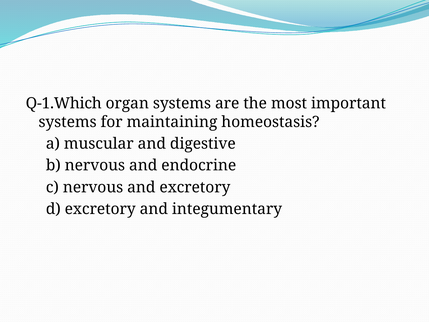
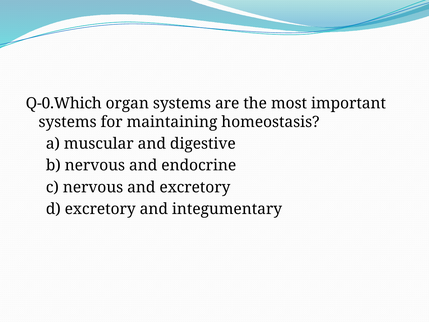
Q-1.Which: Q-1.Which -> Q-0.Which (64, 103)
